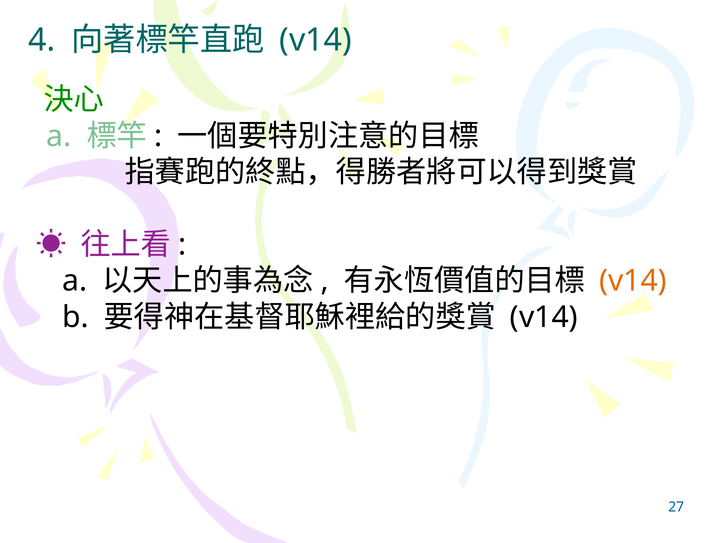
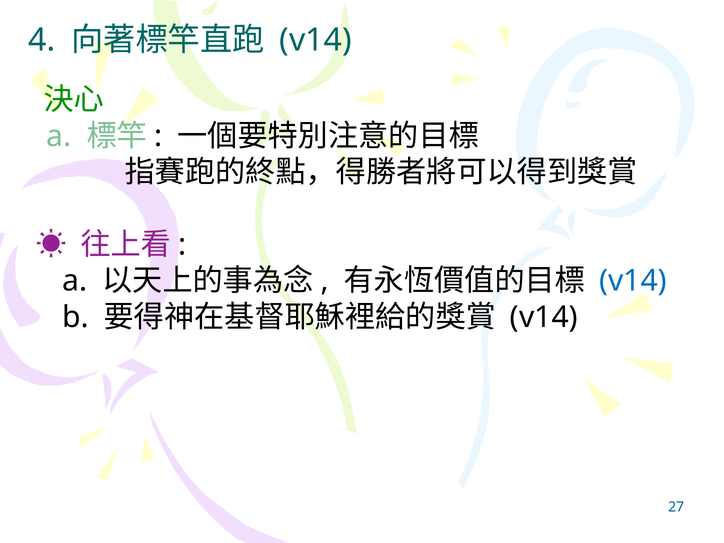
v14 colour: orange -> blue (633, 281)
